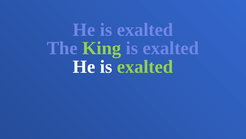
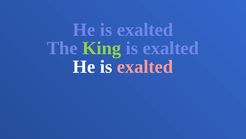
exalted colour: light green -> pink (145, 66)
